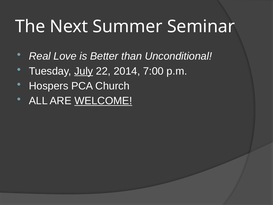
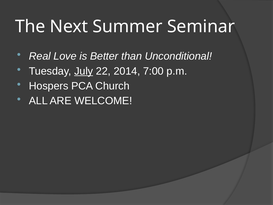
WELCOME underline: present -> none (103, 101)
